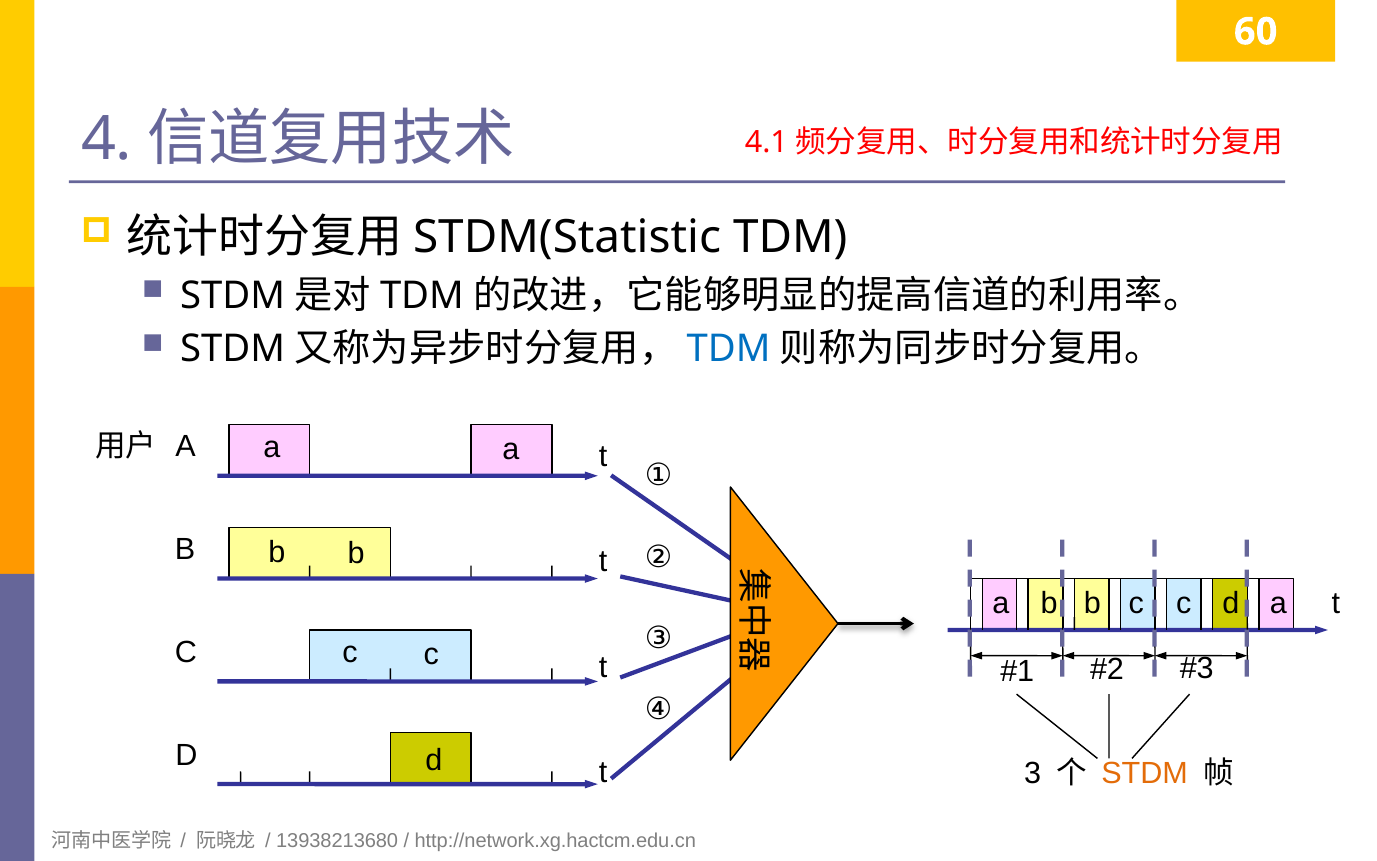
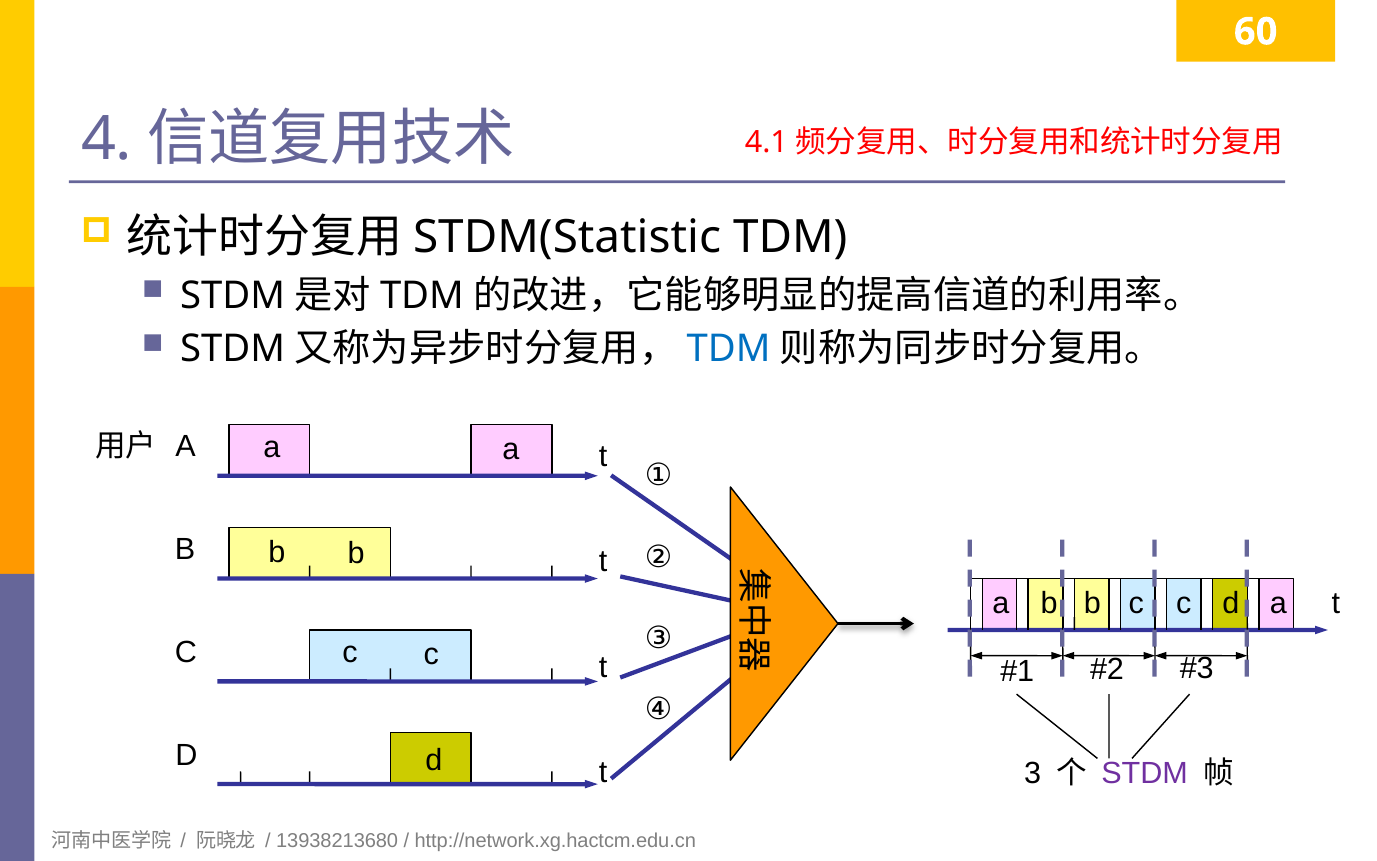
STDM colour: orange -> purple (1145, 773)
